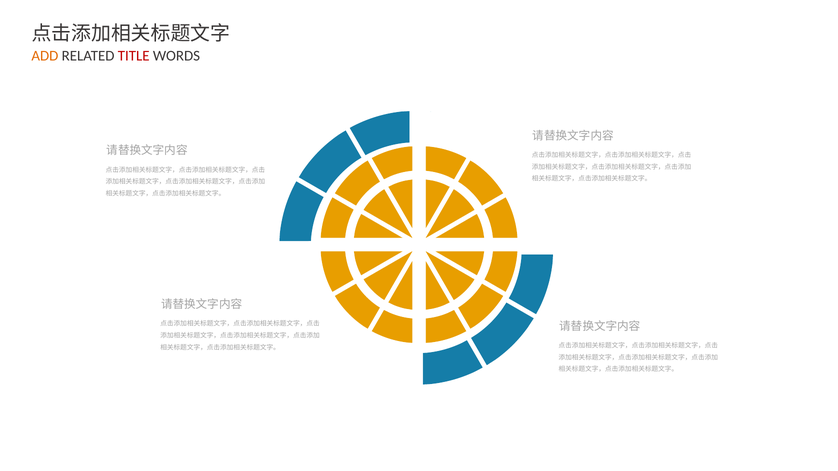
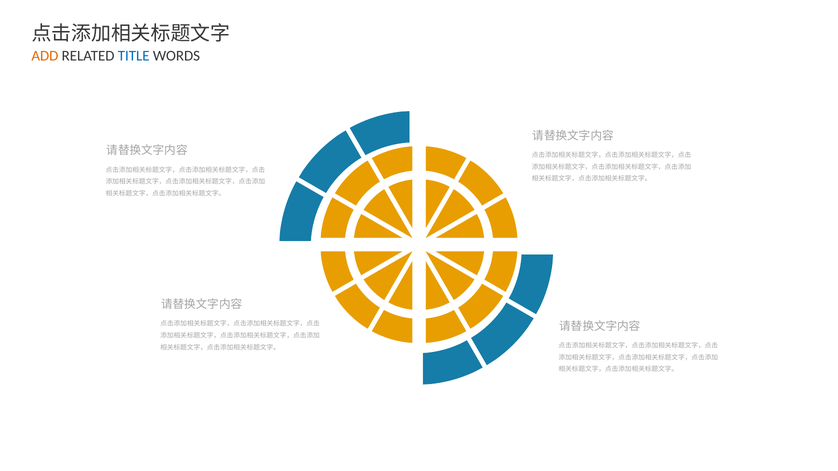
TITLE colour: red -> blue (134, 56)
